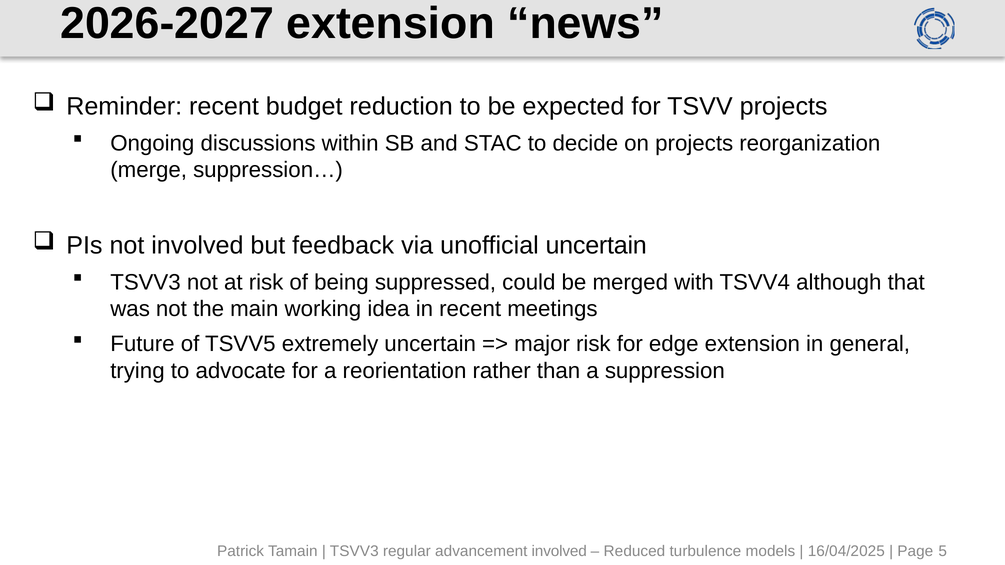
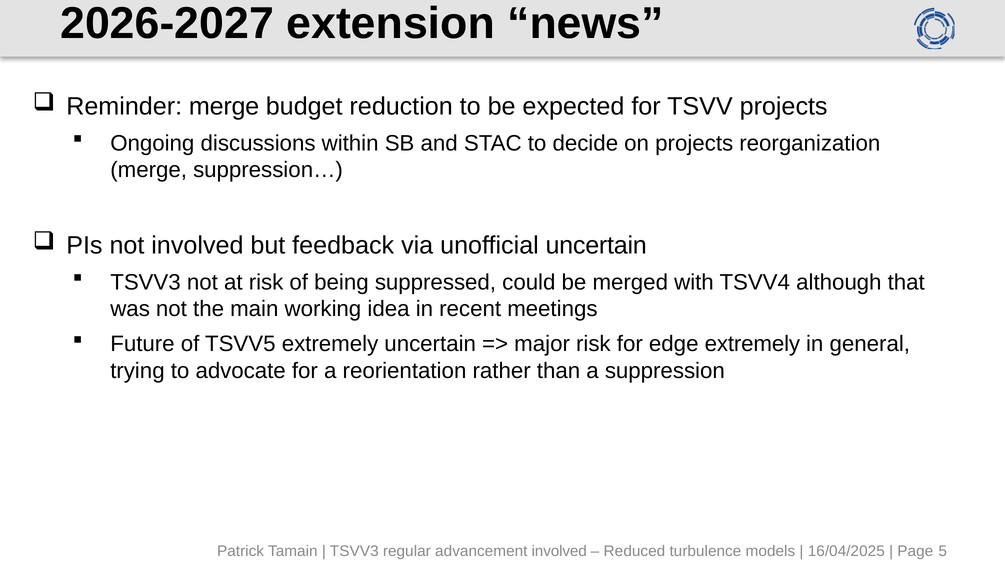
Reminder recent: recent -> merge (224, 107)
edge extension: extension -> extremely (752, 344)
